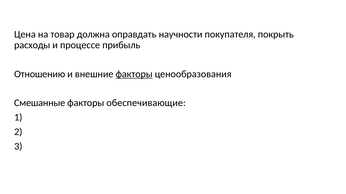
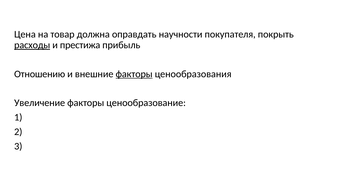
расходы underline: none -> present (32, 45)
процессе: процессе -> престижа (80, 45)
Смешанные: Смешанные -> Увеличение (40, 103)
обеспечивающие: обеспечивающие -> ценообразование (146, 103)
